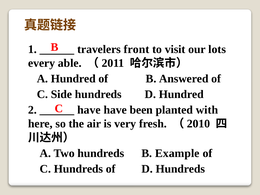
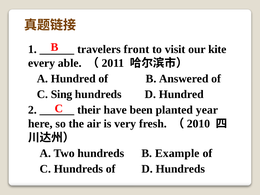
lots: lots -> kite (217, 49)
Side: Side -> Sing (62, 94)
have: have -> their (89, 110)
with: with -> year (207, 110)
